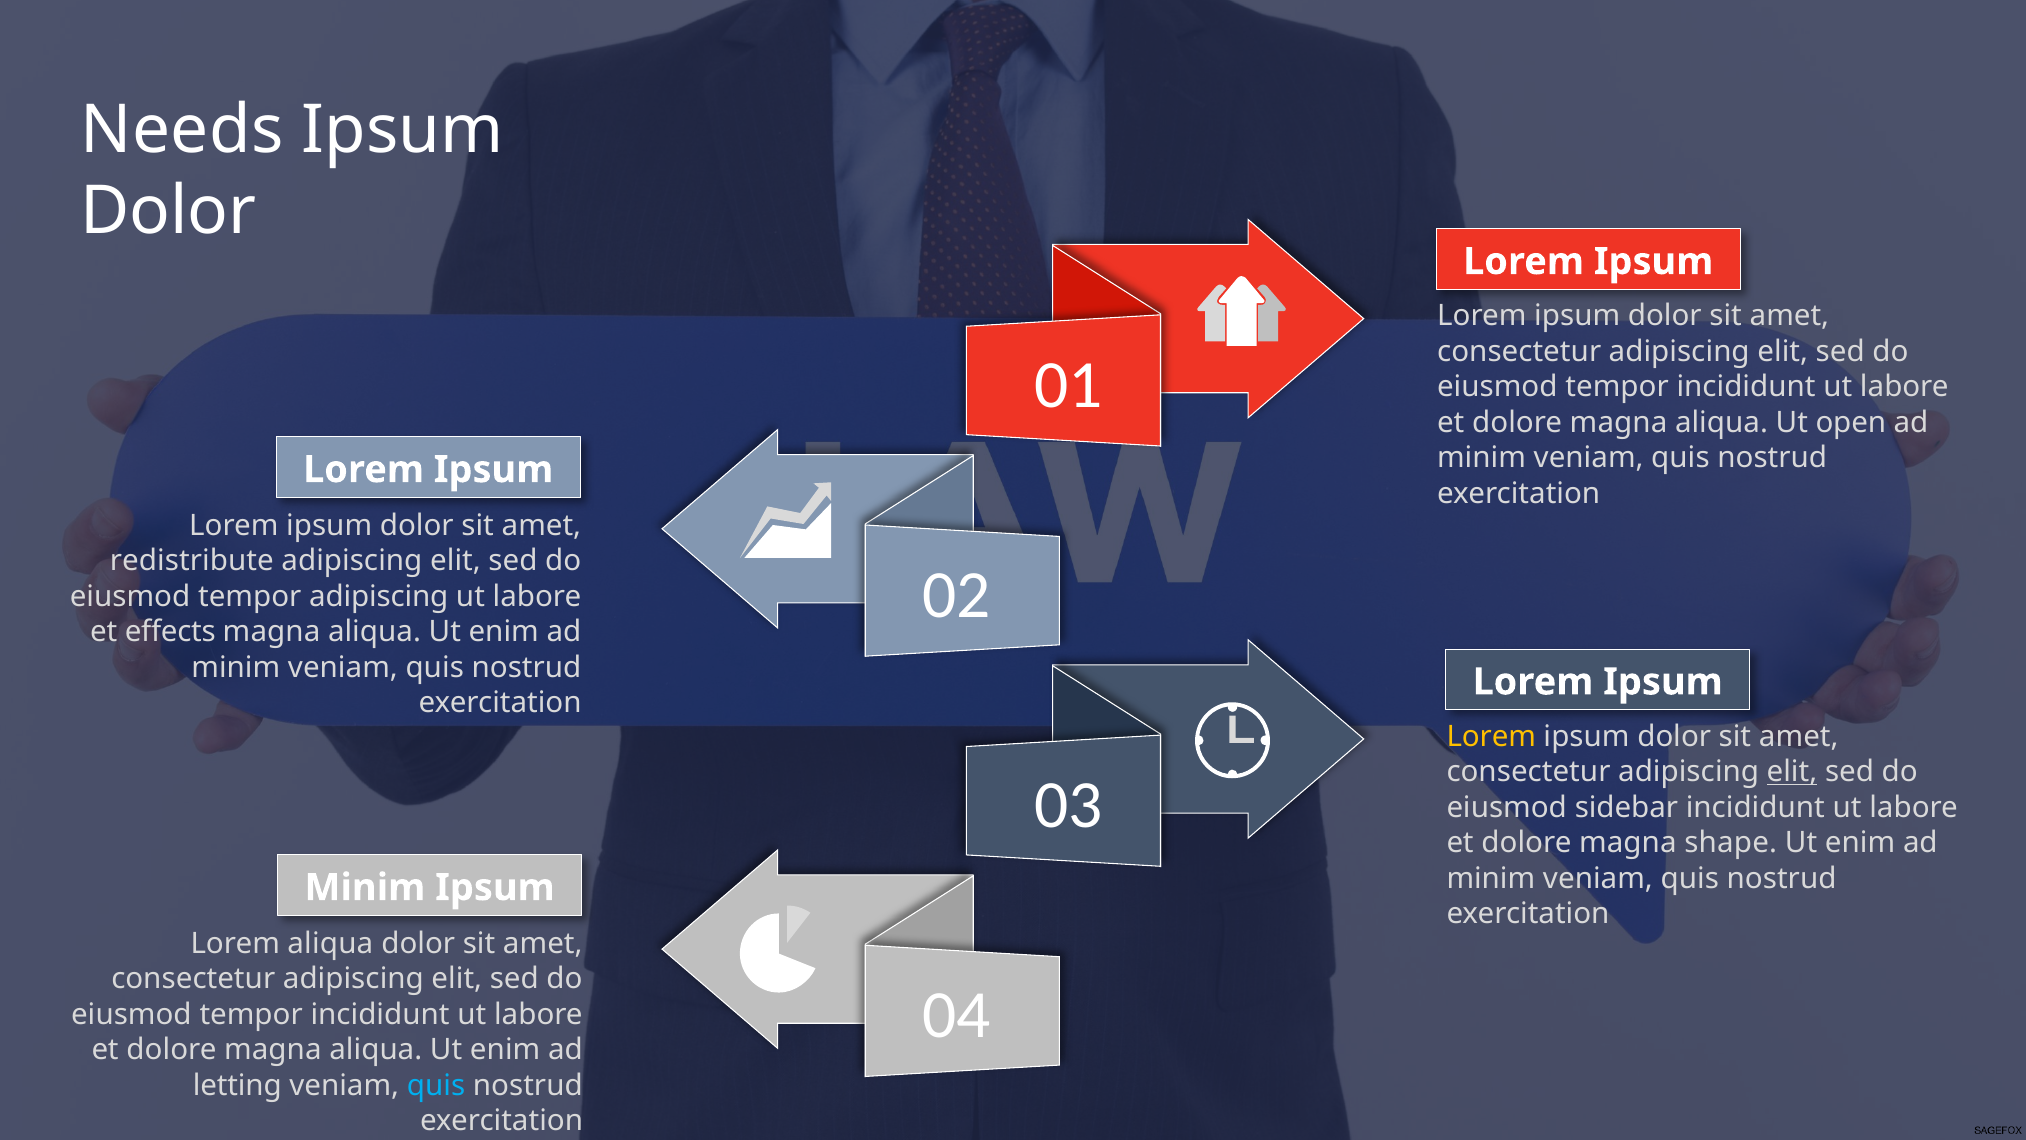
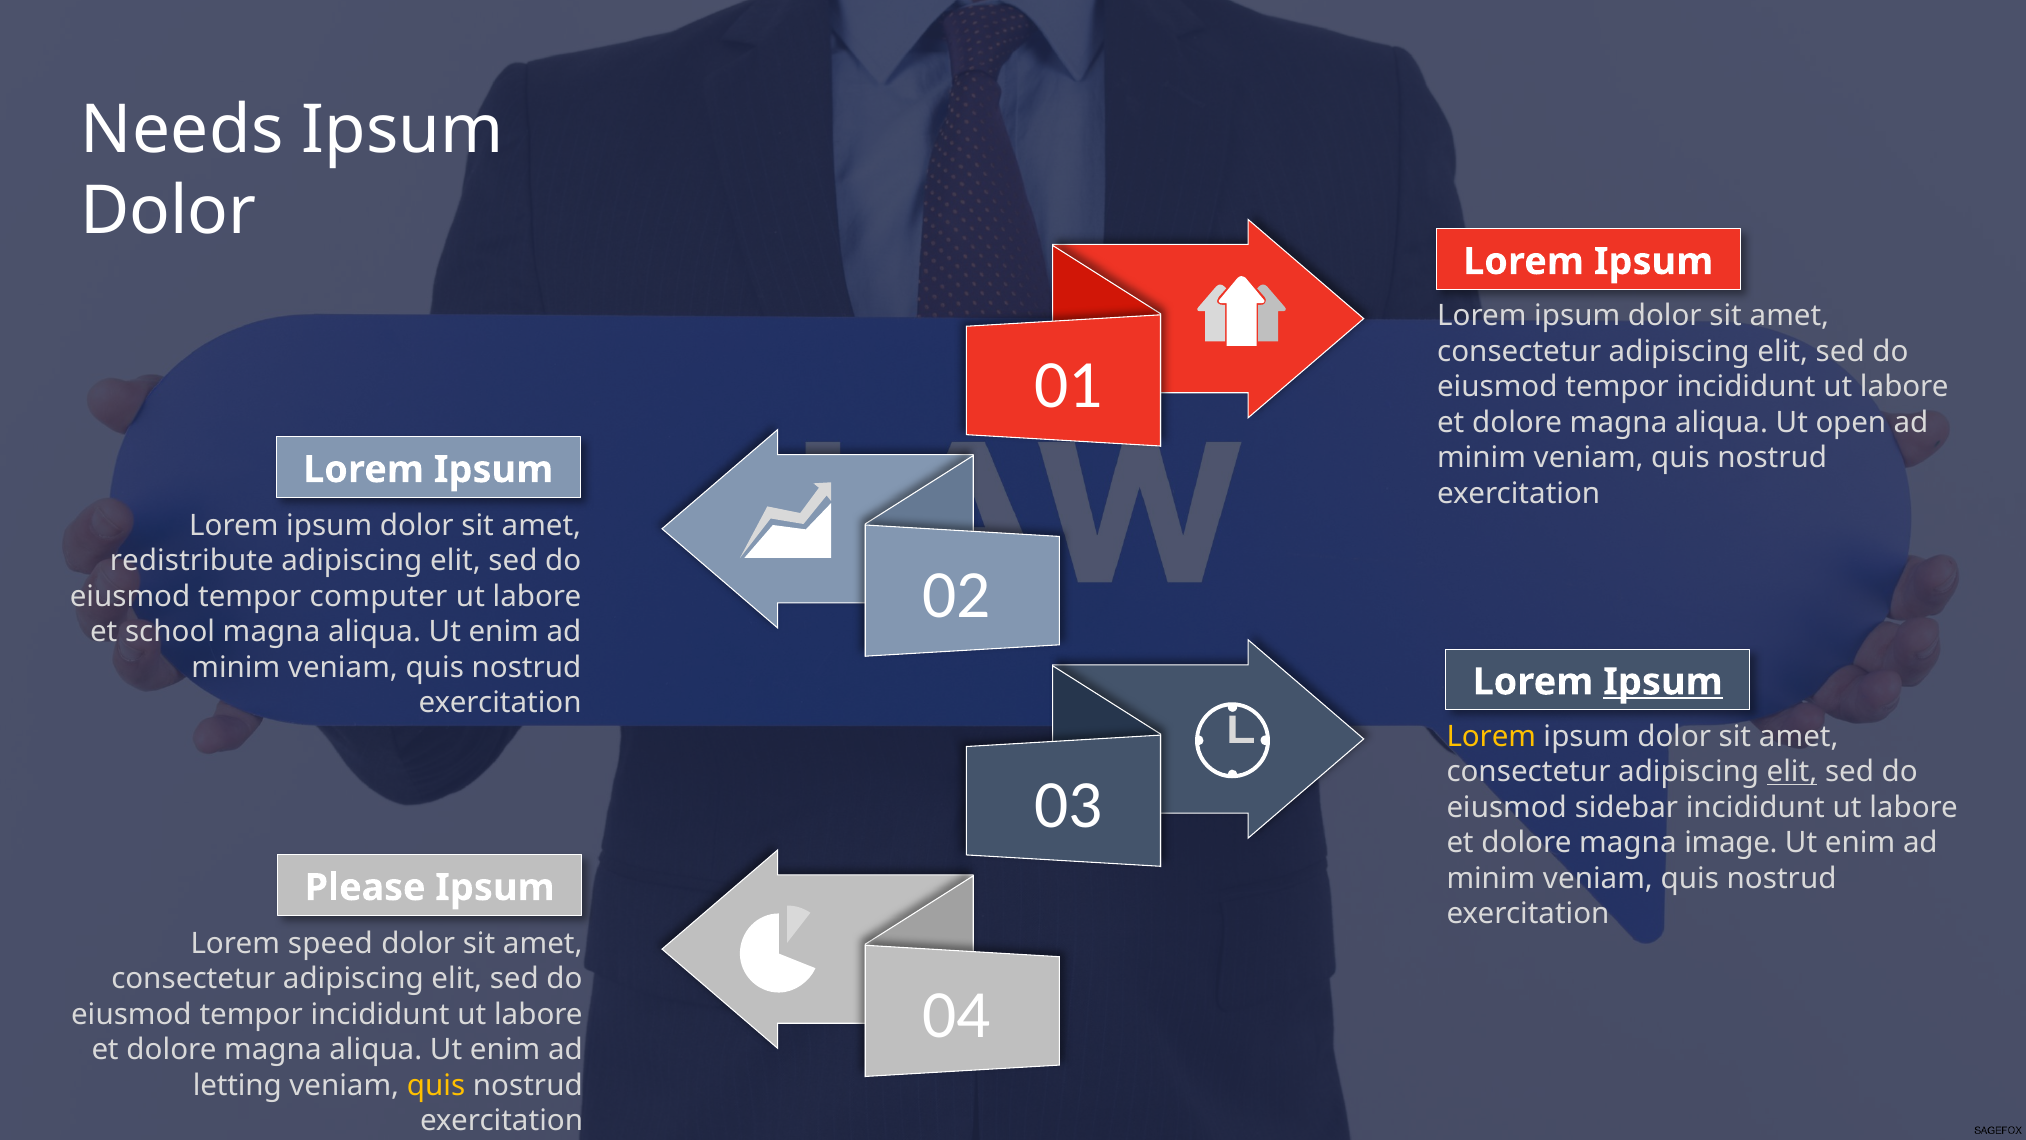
tempor adipiscing: adipiscing -> computer (379, 596)
effects: effects -> school (170, 632)
Ipsum underline: none -> present (1663, 682)
shape: shape -> image (1731, 843)
Minim: Minim -> Please (365, 887)
Lorem aliqua: aliqua -> speed (330, 943)
quis colour: light blue -> yellow (436, 1085)
